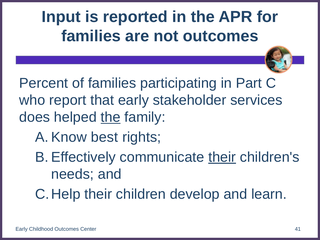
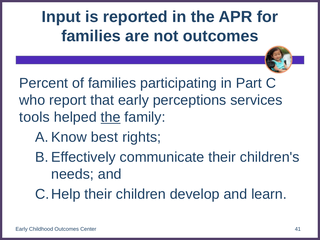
stakeholder: stakeholder -> perceptions (190, 100)
does: does -> tools (35, 117)
their underline: present -> none (222, 157)
